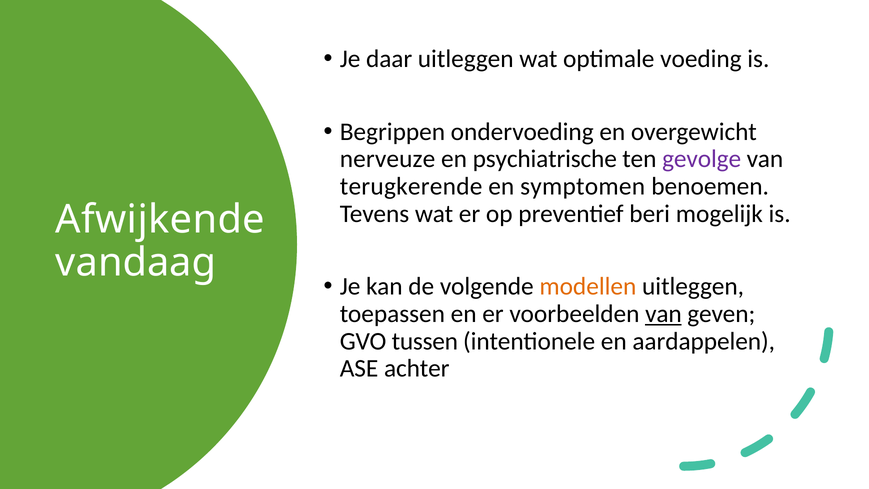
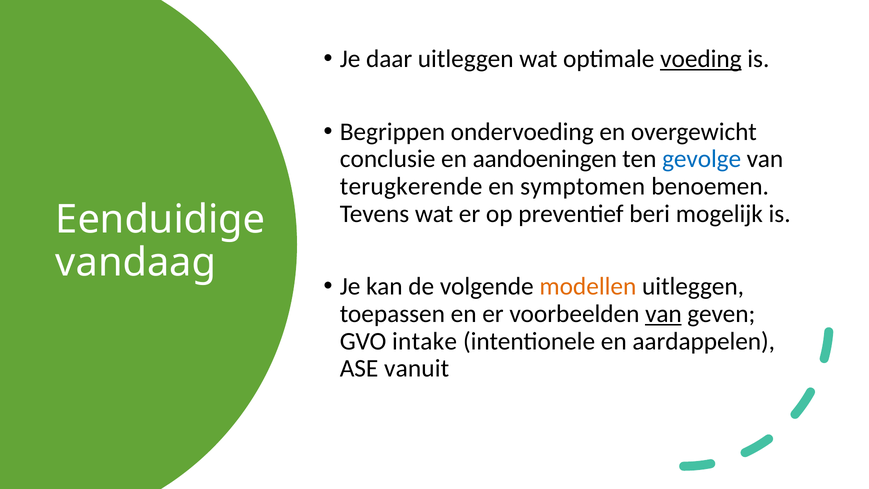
voeding underline: none -> present (701, 59)
nerveuze: nerveuze -> conclusie (388, 159)
psychiatrische: psychiatrische -> aandoeningen (545, 159)
gevolge colour: purple -> blue (702, 159)
Afwijkende: Afwijkende -> Eenduidige (160, 219)
tussen: tussen -> intake (425, 341)
achter: achter -> vanuit (417, 368)
